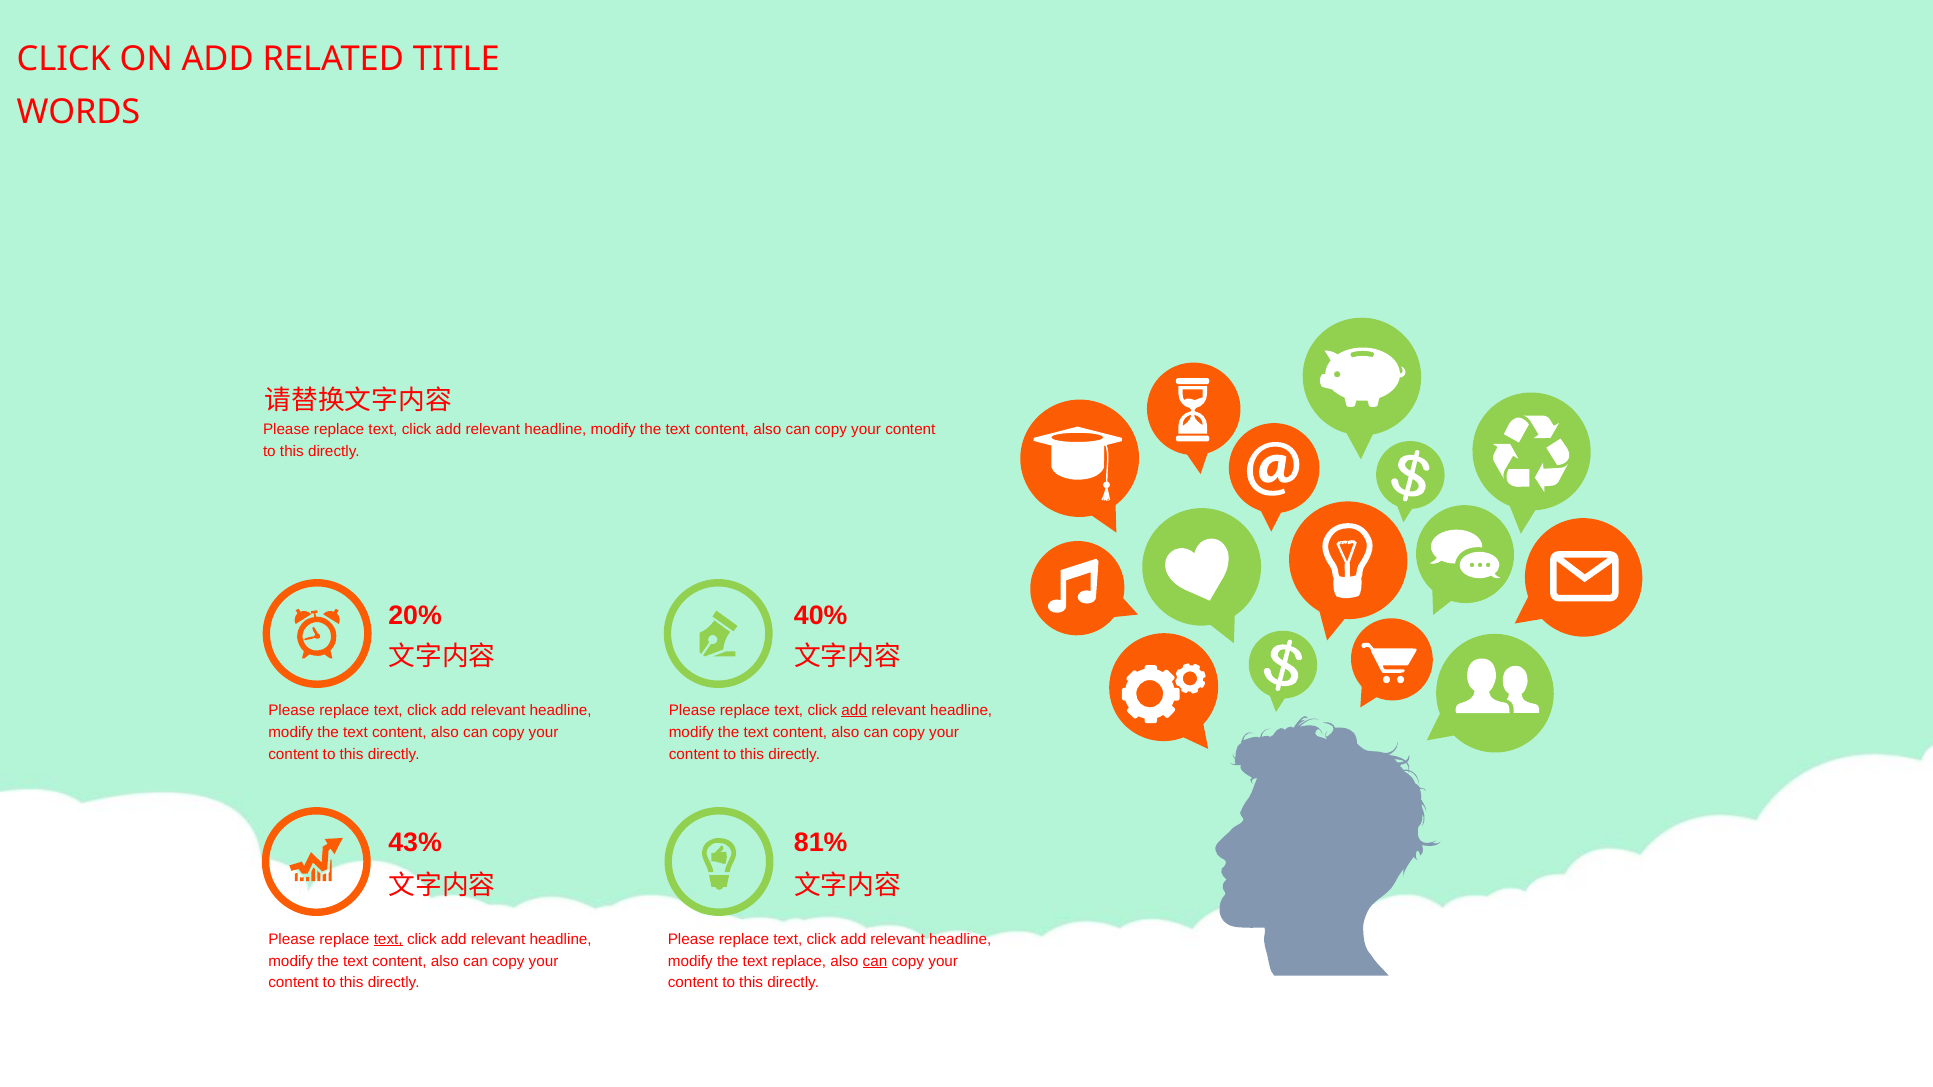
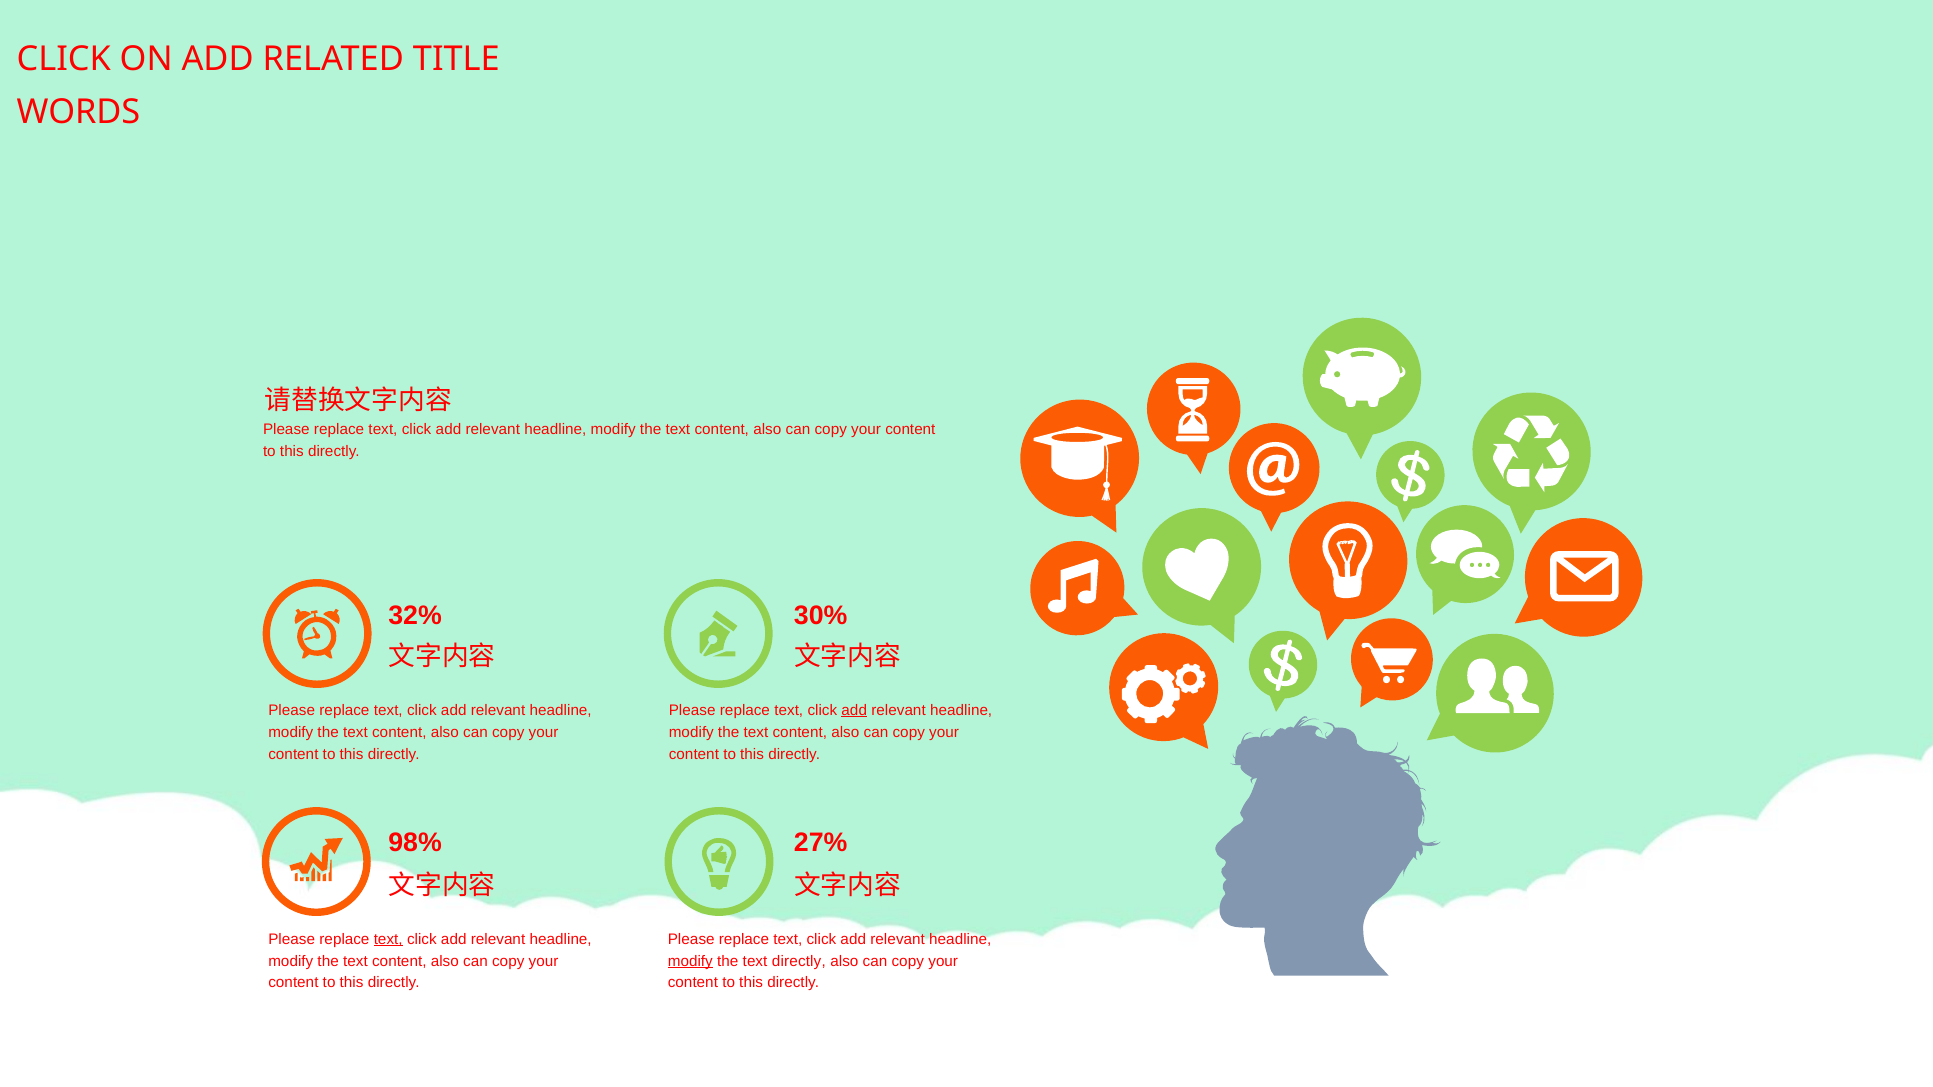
20%: 20% -> 32% (415, 616)
40%: 40% -> 30% (821, 616)
43%: 43% -> 98% (415, 843)
81%: 81% -> 27% (821, 843)
modify underline: none -> present (690, 961)
text replace: replace -> directly (799, 961)
can underline: present -> none (875, 961)
